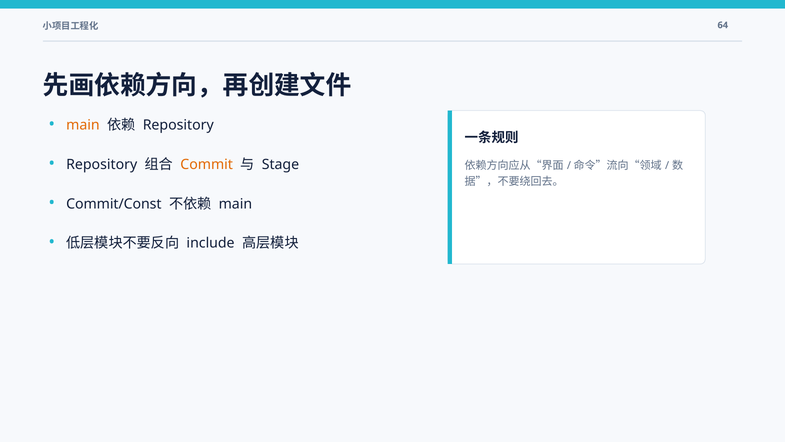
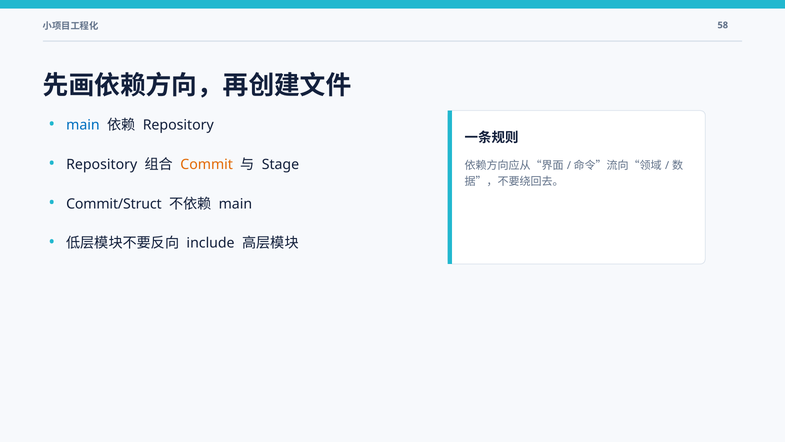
64: 64 -> 58 (723, 25)
main colour: orange -> blue (83, 125)
Commit/Const: Commit/Const -> Commit/Struct (114, 204)
